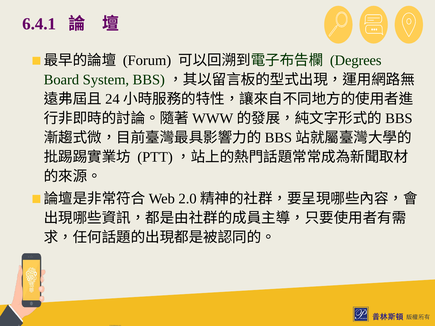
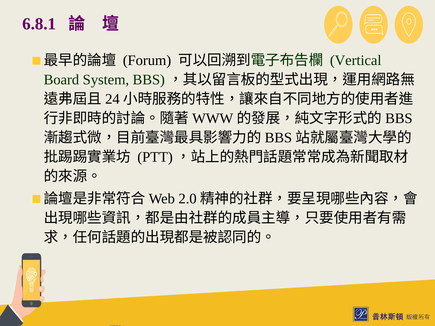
6.4.1: 6.4.1 -> 6.8.1 (39, 24)
Degrees: Degrees -> Vertical (356, 60)
